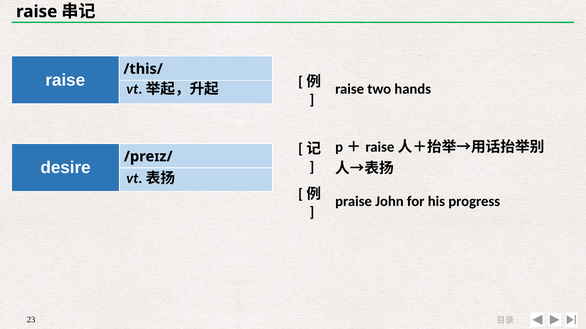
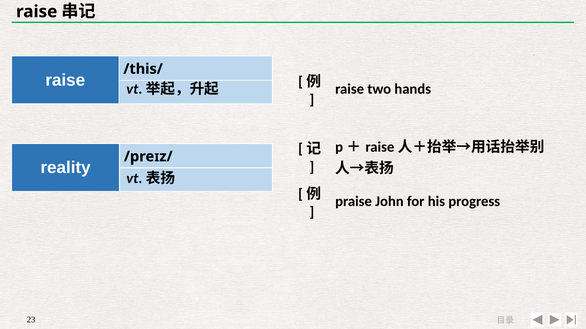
desire: desire -> reality (66, 168)
